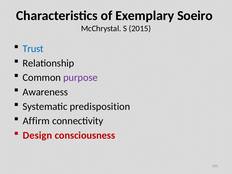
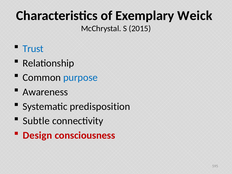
Soeiro: Soeiro -> Weick (195, 16)
purpose colour: purple -> blue (80, 78)
Affirm: Affirm -> Subtle (36, 121)
